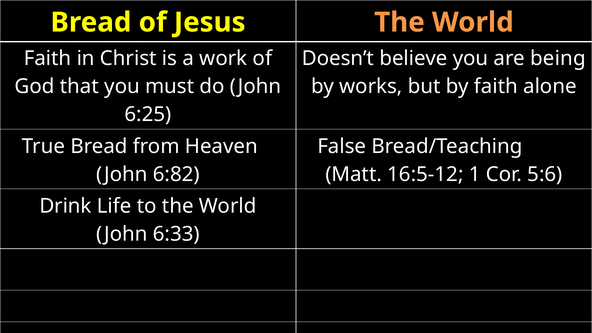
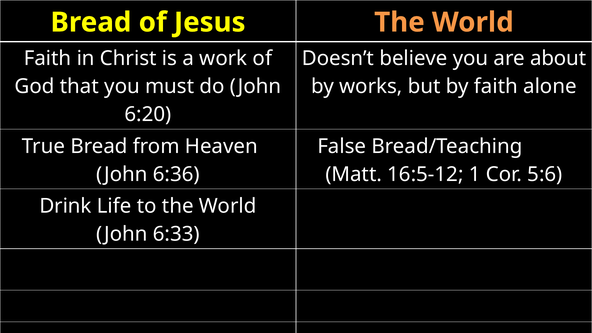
being: being -> about (558, 59)
6:25: 6:25 -> 6:20 (148, 115)
6:82: 6:82 -> 6:36 (176, 174)
